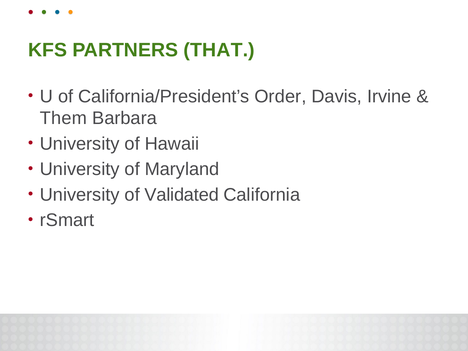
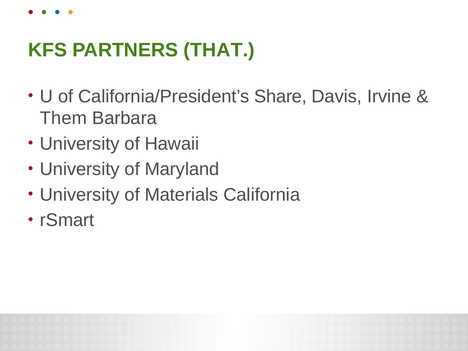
Order: Order -> Share (281, 96)
Validated: Validated -> Materials (182, 195)
